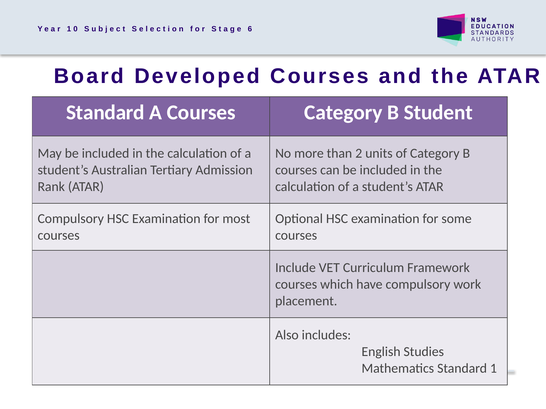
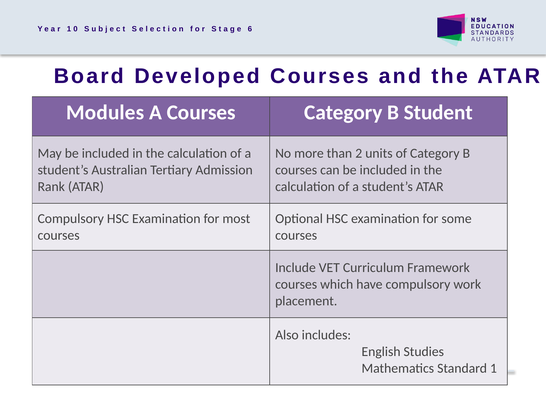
Standard: Standard -> Modules (105, 113)
